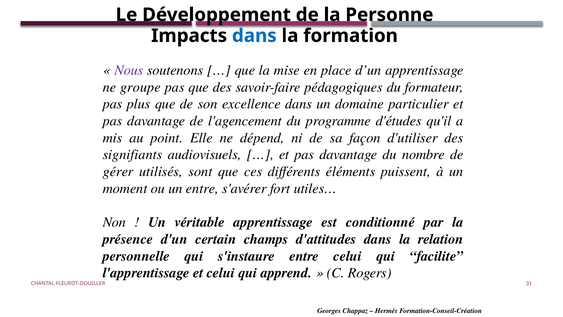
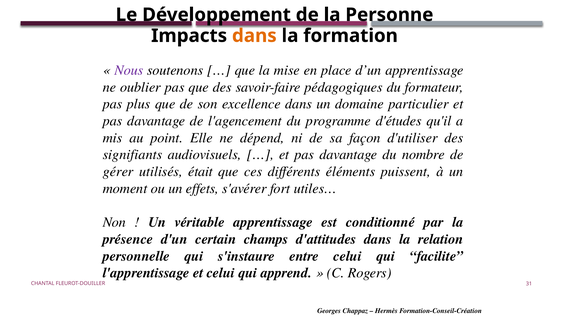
dans colour: blue -> orange (254, 36)
groupe: groupe -> oublier (140, 87)
sont: sont -> était (201, 171)
un entre: entre -> effets (202, 188)
